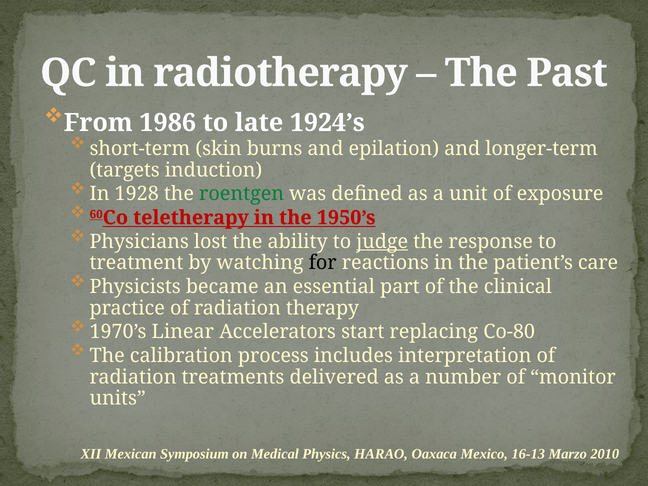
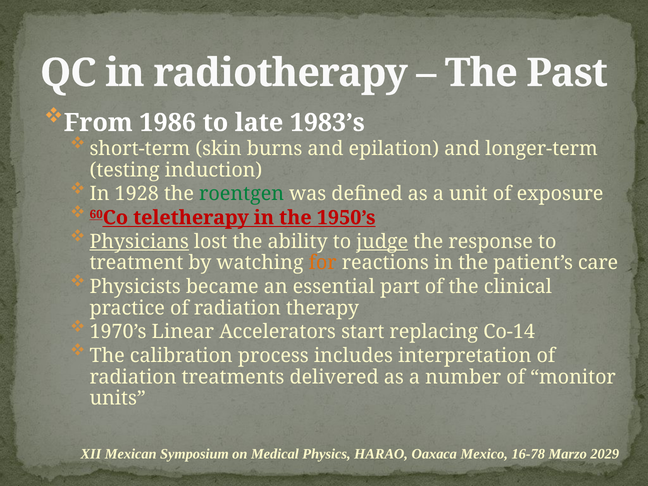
1924’s: 1924’s -> 1983’s (327, 123)
targets: targets -> testing (125, 170)
Physicians underline: none -> present (139, 241)
for colour: black -> orange (323, 263)
Co-80: Co-80 -> Co-14 (509, 332)
16-13: 16-13 -> 16-78 (528, 454)
2010: 2010 -> 2029 (605, 454)
